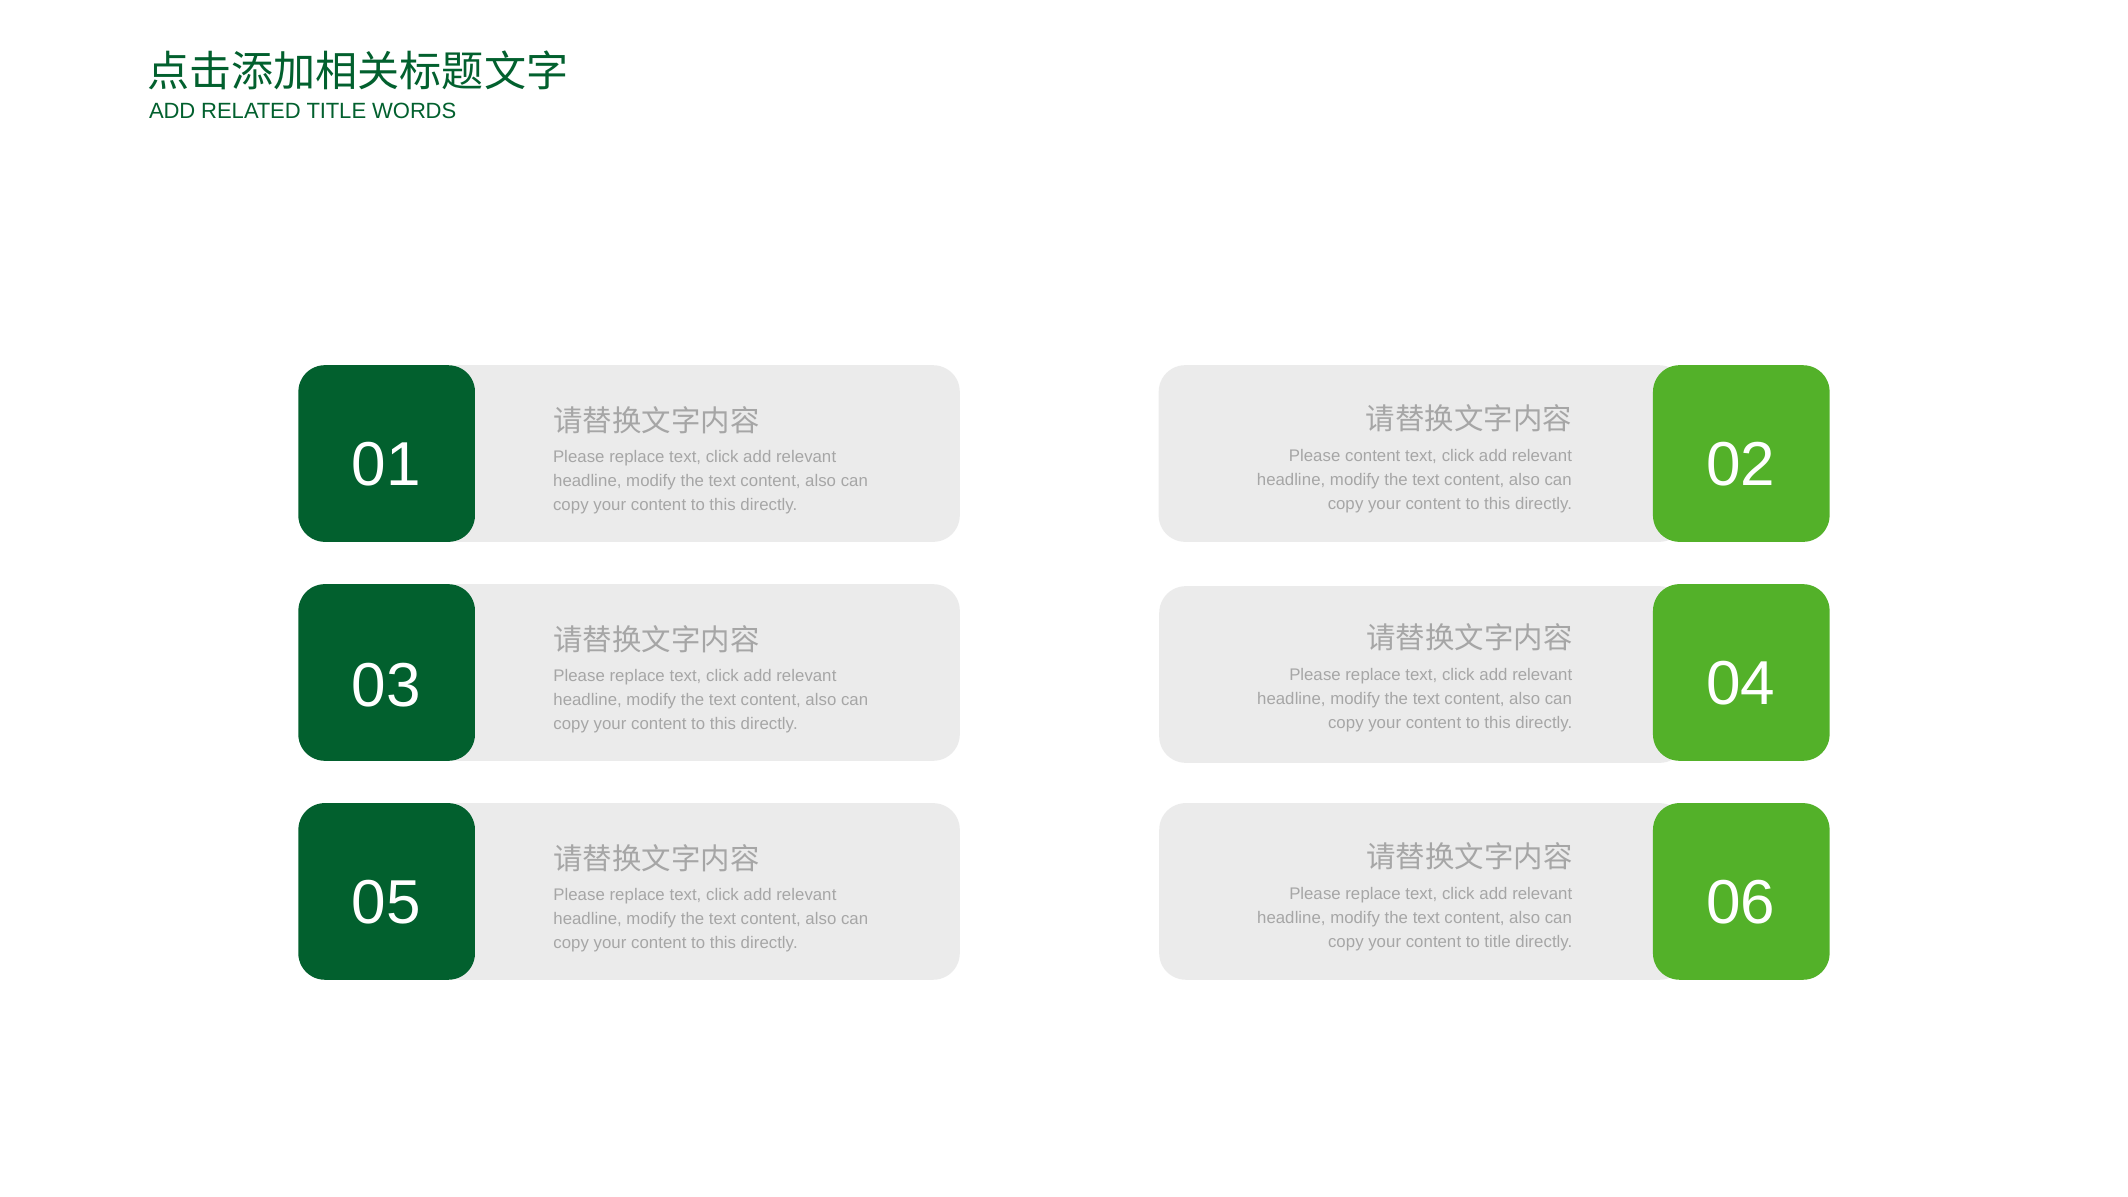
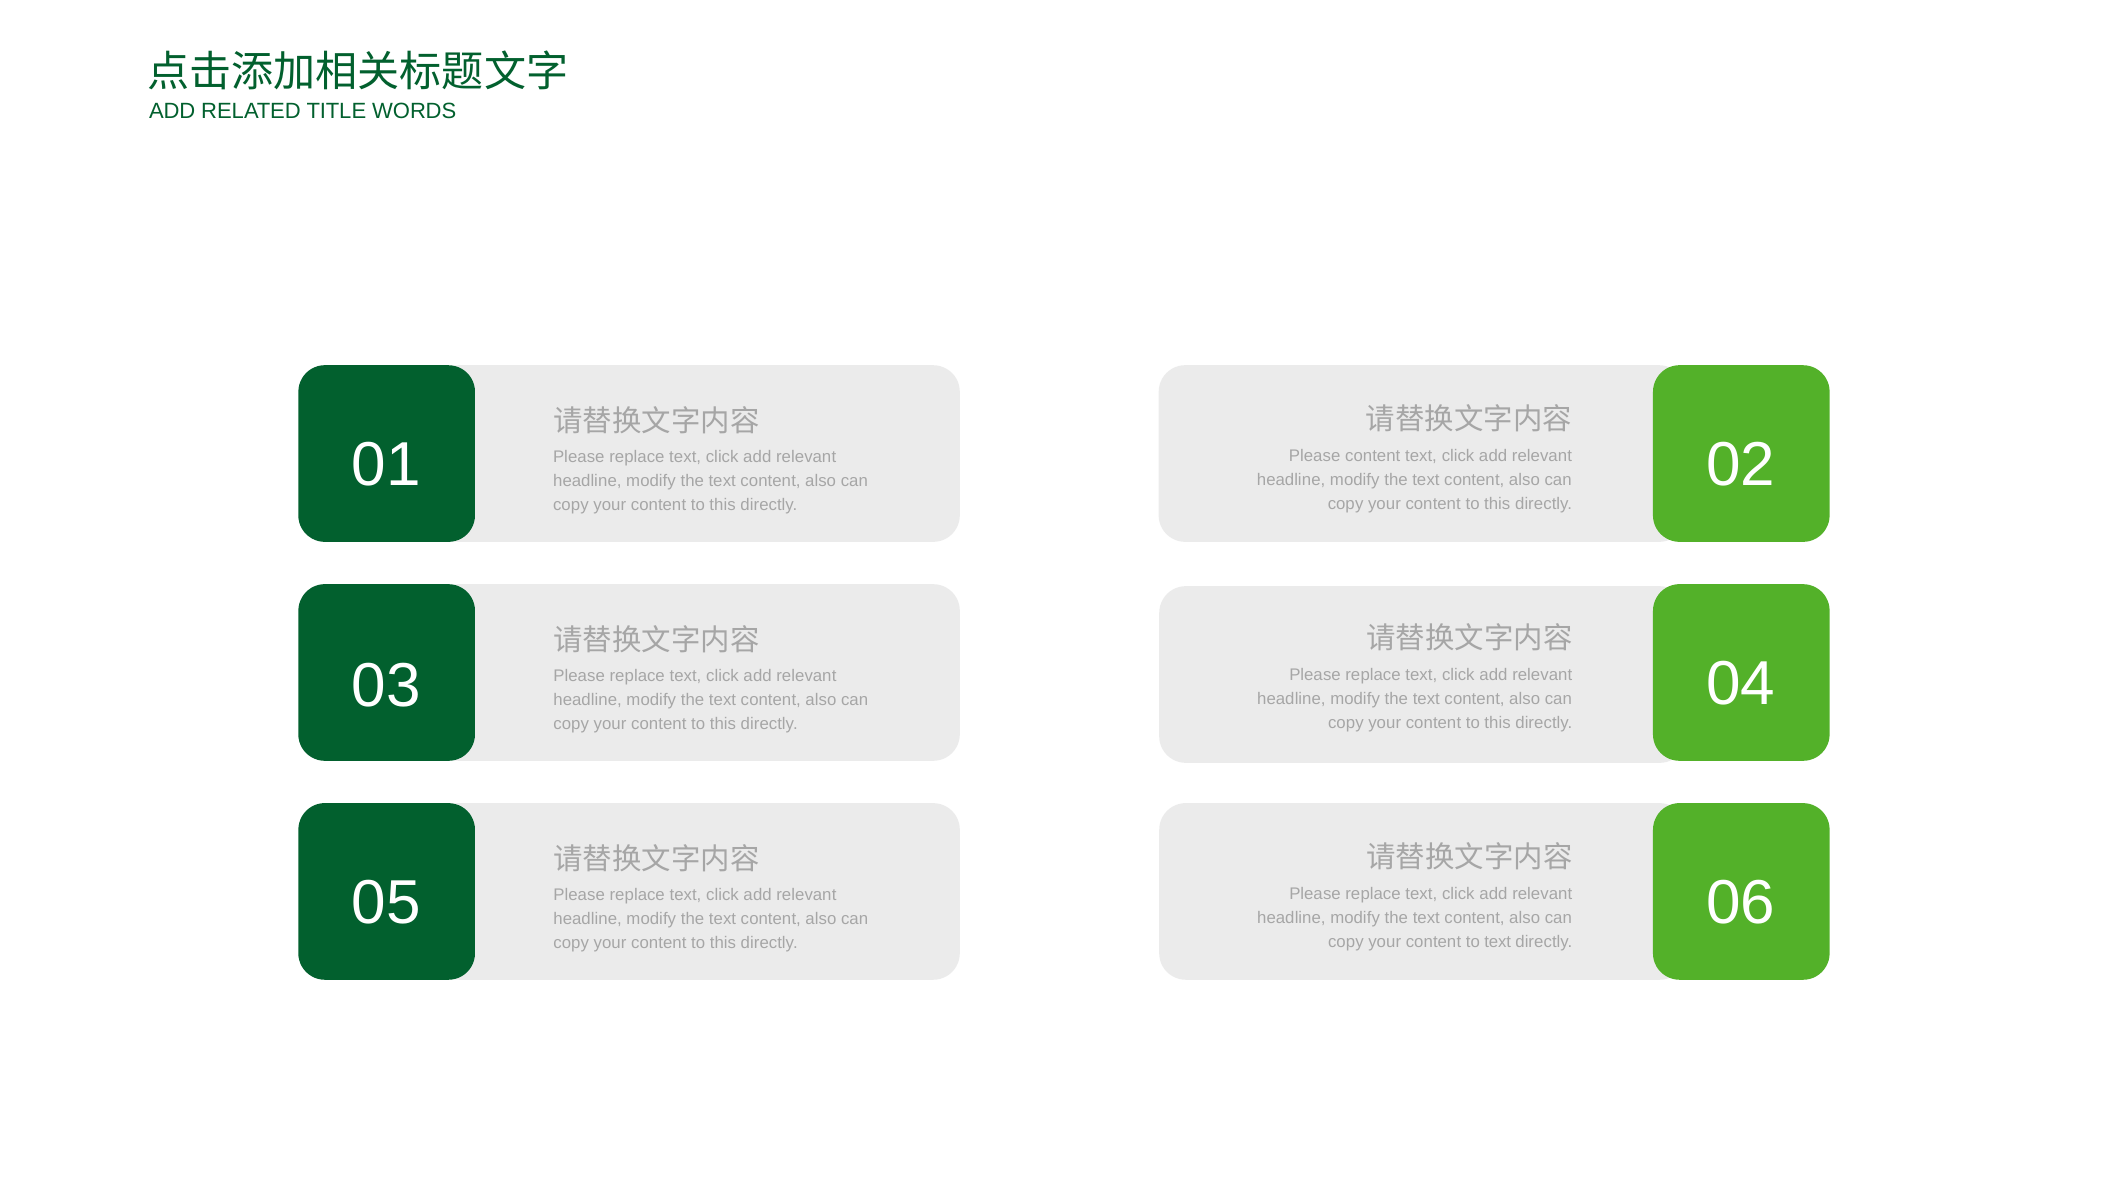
to title: title -> text (1498, 942)
